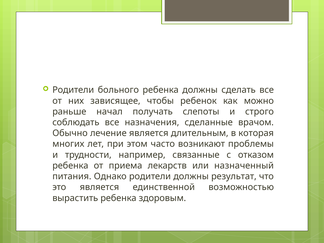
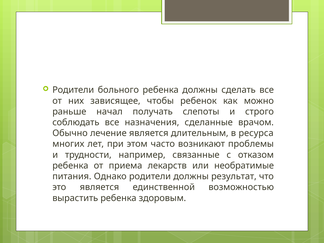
которая: которая -> ресурса (256, 133)
назначенный: назначенный -> необратимые (244, 166)
